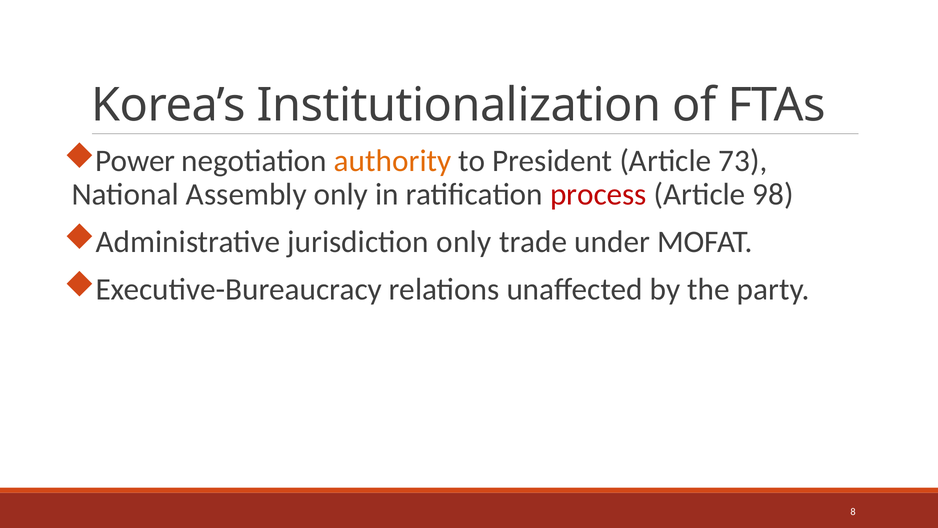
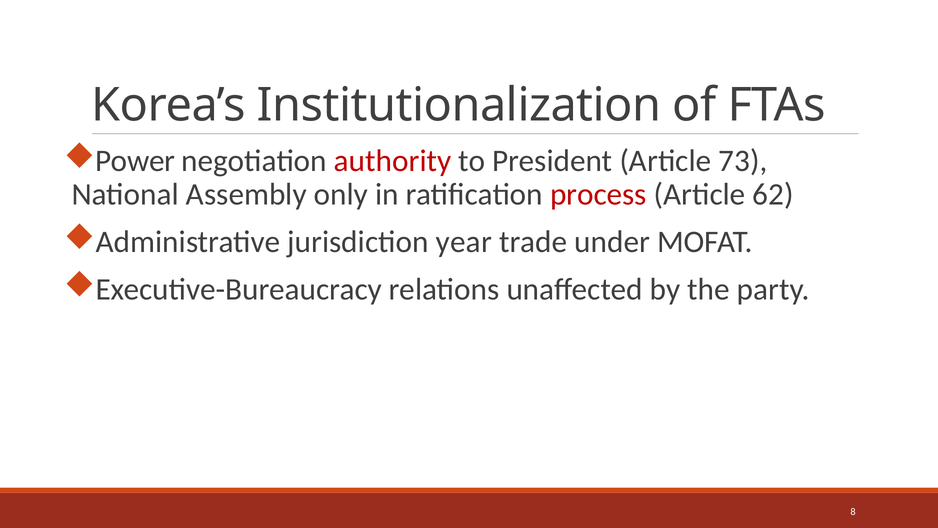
authority colour: orange -> red (393, 161)
98: 98 -> 62 (773, 194)
jurisdiction only: only -> year (464, 242)
